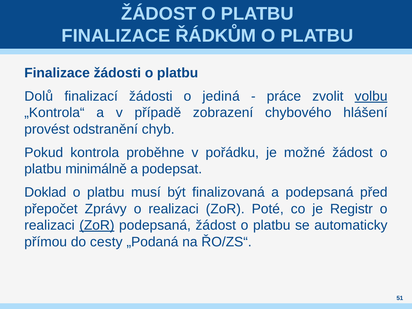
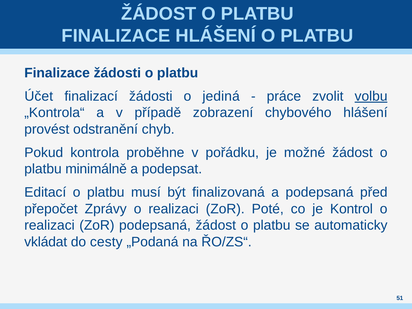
FINALIZACE ŘÁDKŮM: ŘÁDKŮM -> HLÁŠENÍ (216, 36)
Dolů: Dolů -> Účet (39, 96)
Doklad: Doklad -> Editací (45, 192)
Registr: Registr -> Kontrol (351, 209)
ZoR underline: present -> none (97, 225)
přímou: přímou -> vkládat (46, 242)
